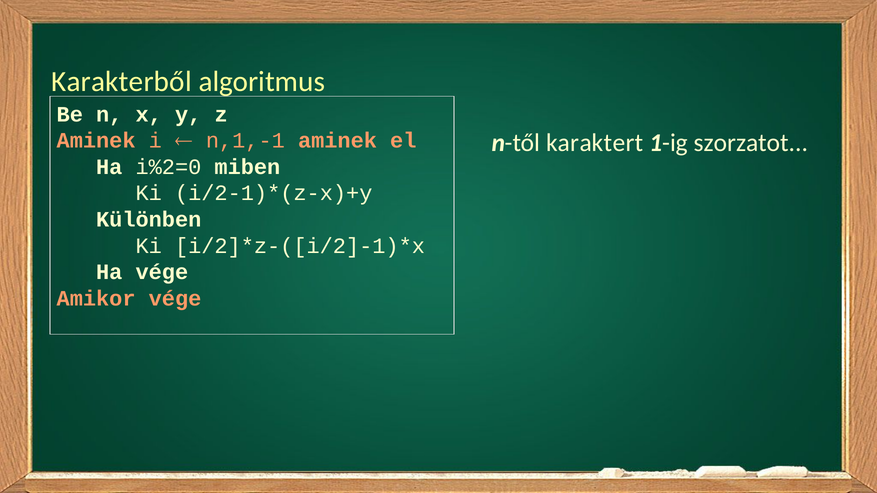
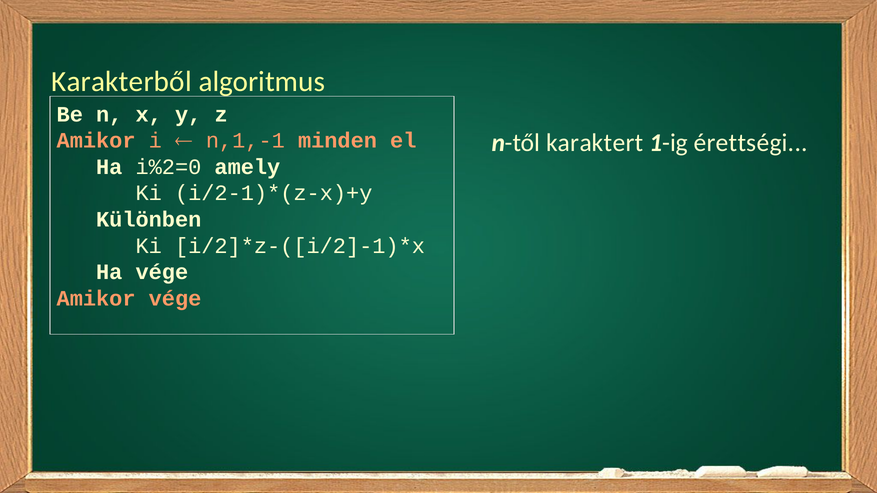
szorzatot: szorzatot -> érettségi (751, 143)
Aminek: Aminek -> Amikor (96, 141)
n,1,-1 aminek: aminek -> minden (337, 141)
miben: miben -> amely (247, 167)
